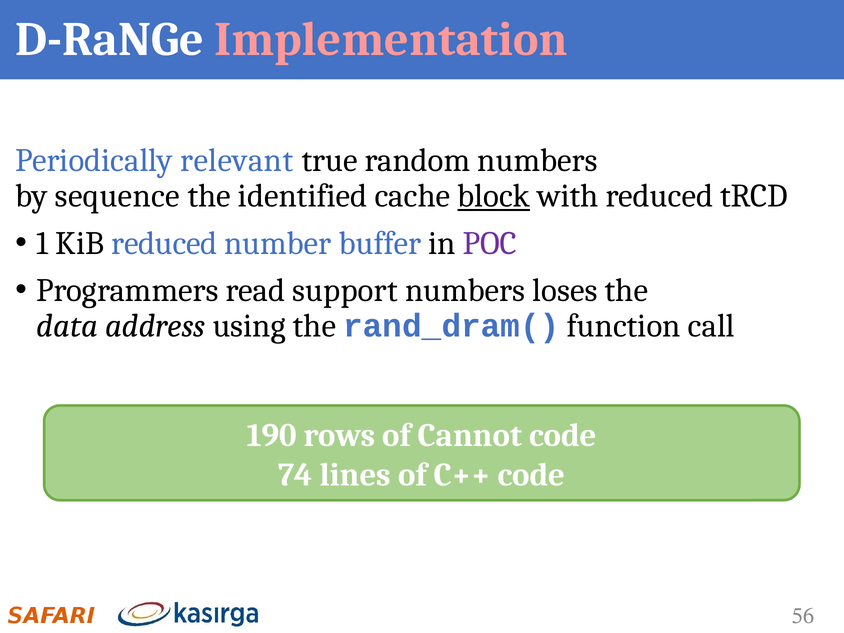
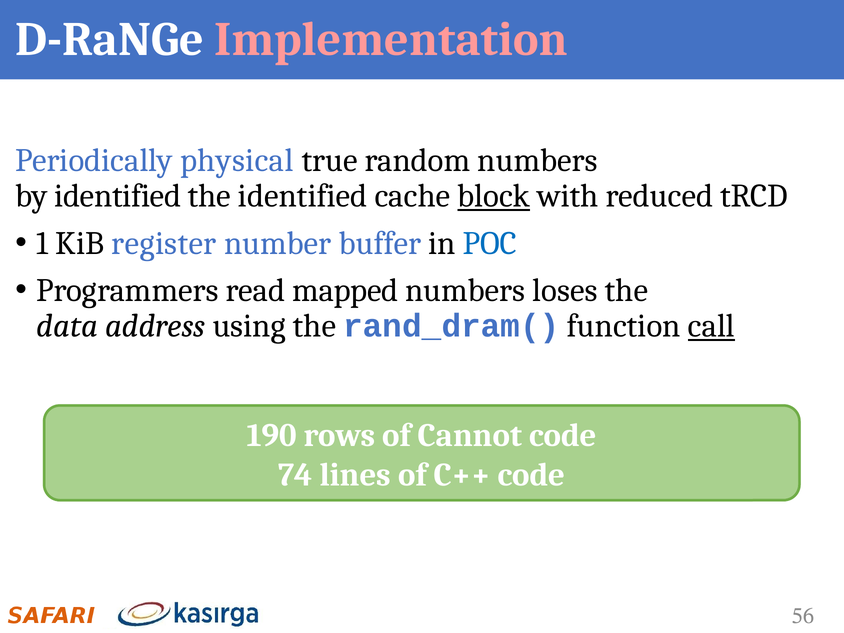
relevant: relevant -> physical (237, 161)
by sequence: sequence -> identified (118, 196)
KiB reduced: reduced -> register (164, 243)
POC colour: purple -> blue (490, 243)
support: support -> mapped (345, 290)
call underline: none -> present (711, 326)
